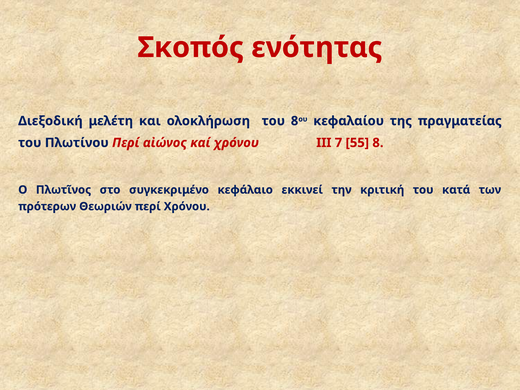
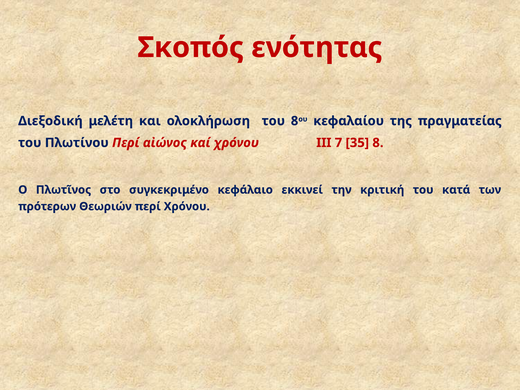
55: 55 -> 35 (357, 143)
